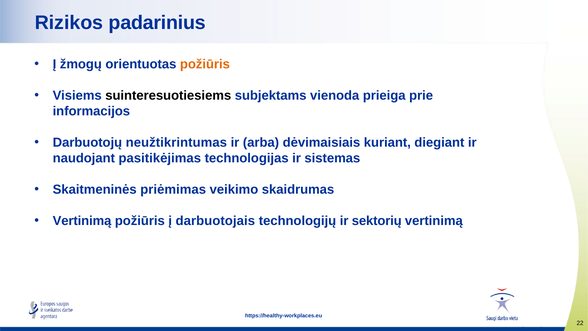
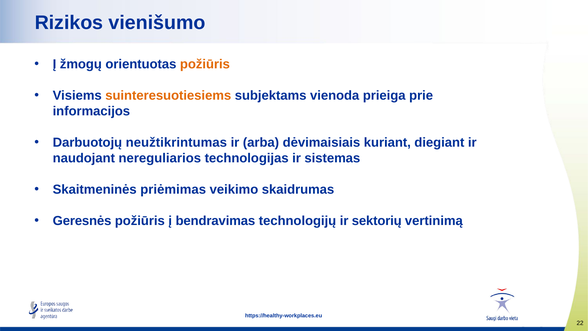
padarinius: padarinius -> vienišumo (157, 23)
suinteresuotiesiems colour: black -> orange (168, 95)
pasitikėjimas: pasitikėjimas -> nereguliarios (160, 158)
Vertinimą: Vertinimą -> Geresnės (82, 221)
darbuotojais: darbuotojais -> bendravimas (215, 221)
